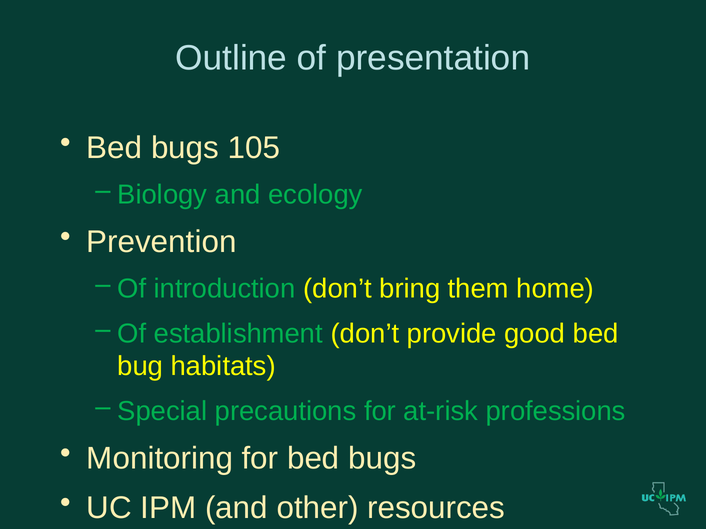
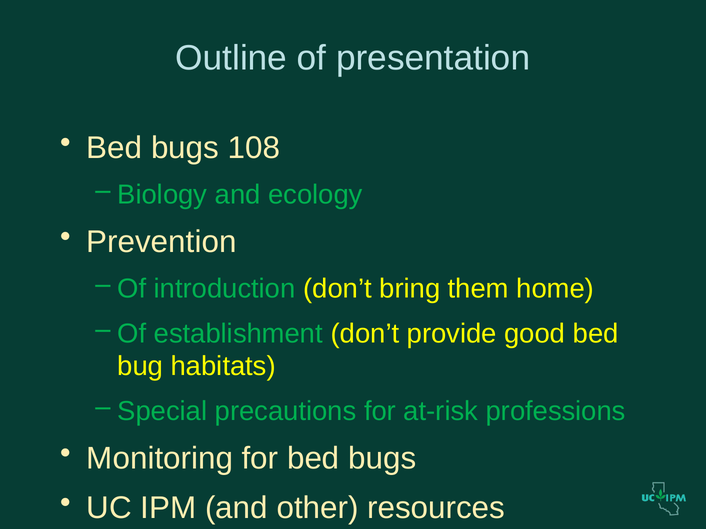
105: 105 -> 108 (254, 148)
